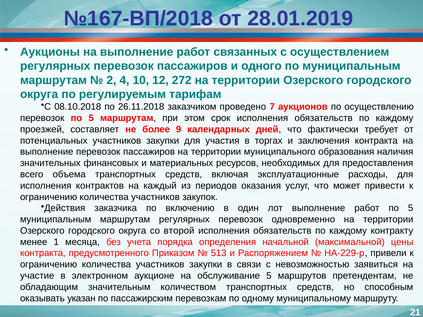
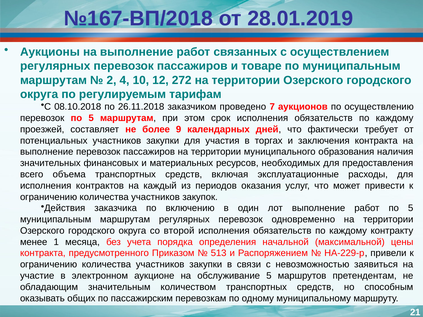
одного: одного -> товаре (261, 66)
указан: указан -> общих (81, 299)
